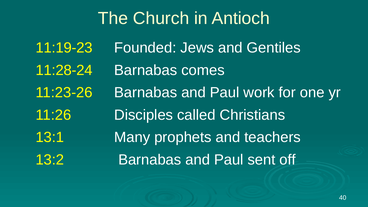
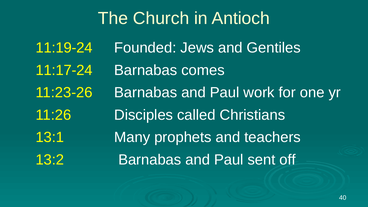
11:19-23: 11:19-23 -> 11:19-24 (64, 48)
11:28-24: 11:28-24 -> 11:17-24 (64, 70)
